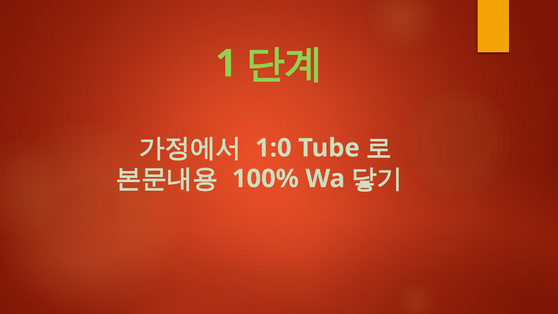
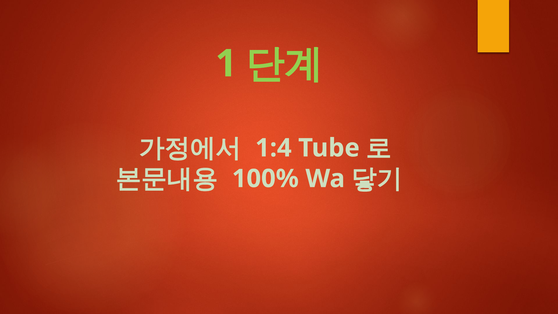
1:0: 1:0 -> 1:4 (273, 148)
